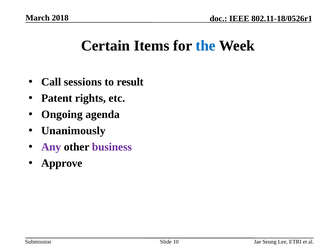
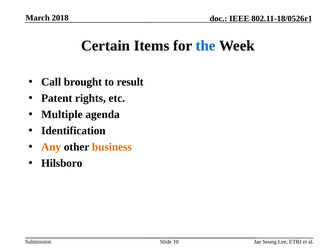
sessions: sessions -> brought (83, 82)
Ongoing: Ongoing -> Multiple (62, 114)
Unanimously: Unanimously -> Identification (73, 131)
Any colour: purple -> orange (51, 147)
business colour: purple -> orange (112, 147)
Approve: Approve -> Hilsboro (62, 163)
